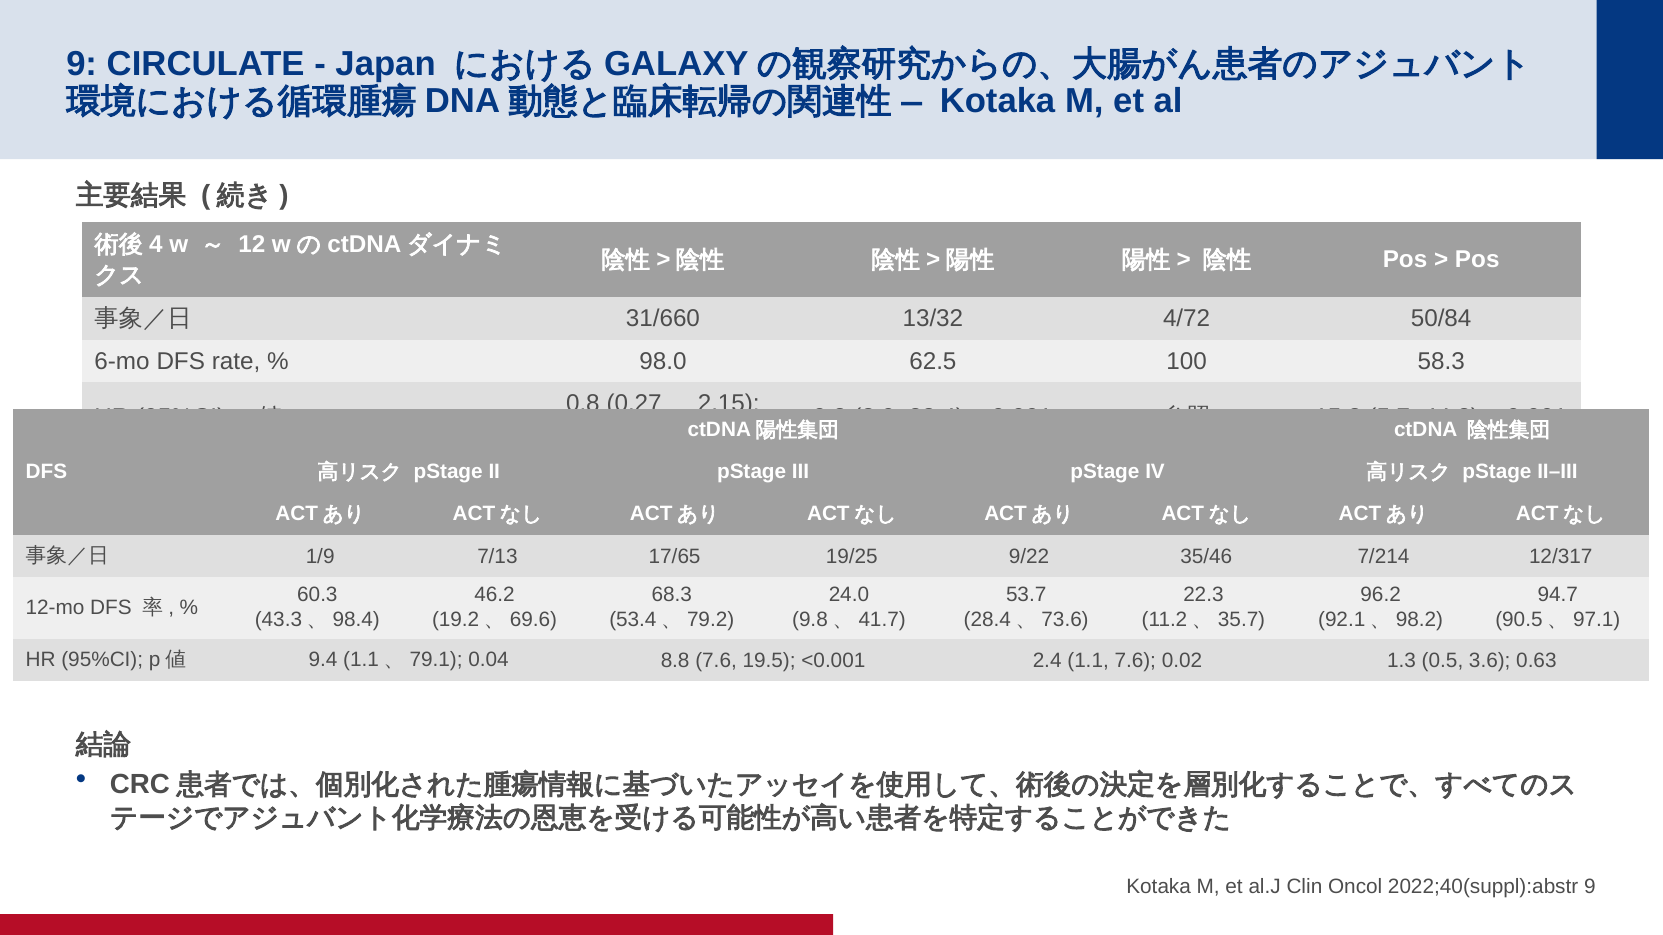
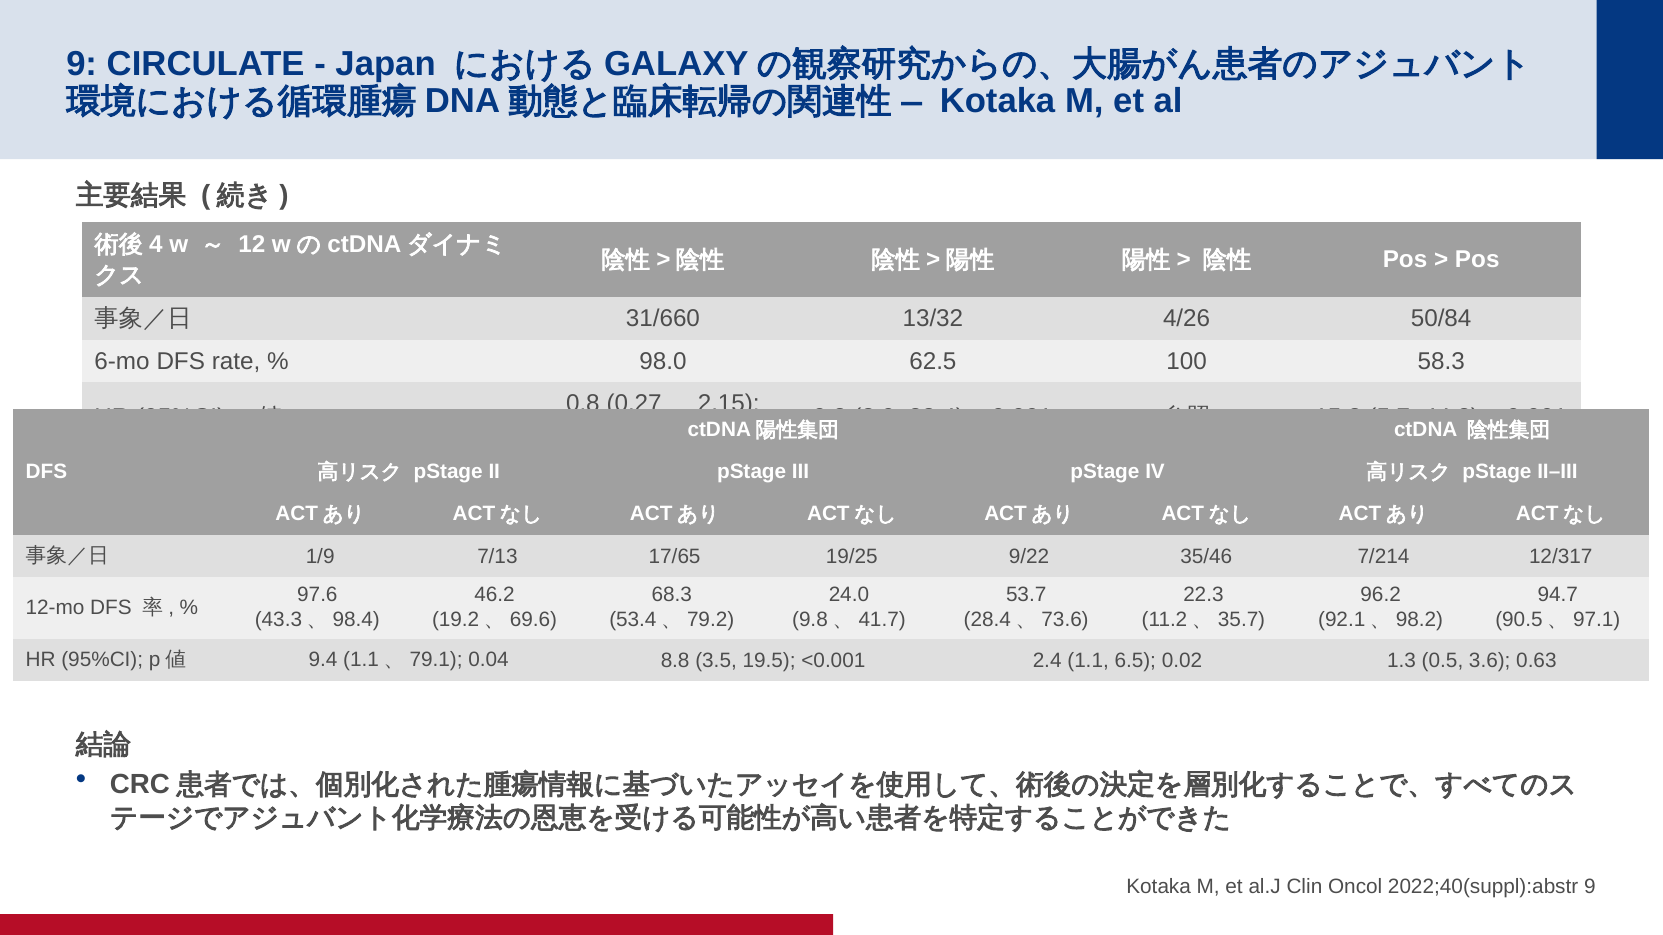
4/72: 4/72 -> 4/26 (1187, 319)
60.3: 60.3 -> 97.6 (317, 595)
8.8 7.6: 7.6 -> 3.5 (716, 661)
1.1 7.6: 7.6 -> 6.5 (1135, 661)
